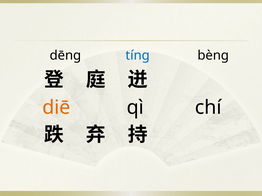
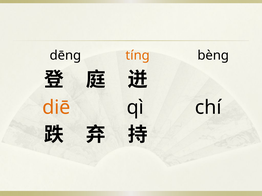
tíng colour: blue -> orange (138, 56)
